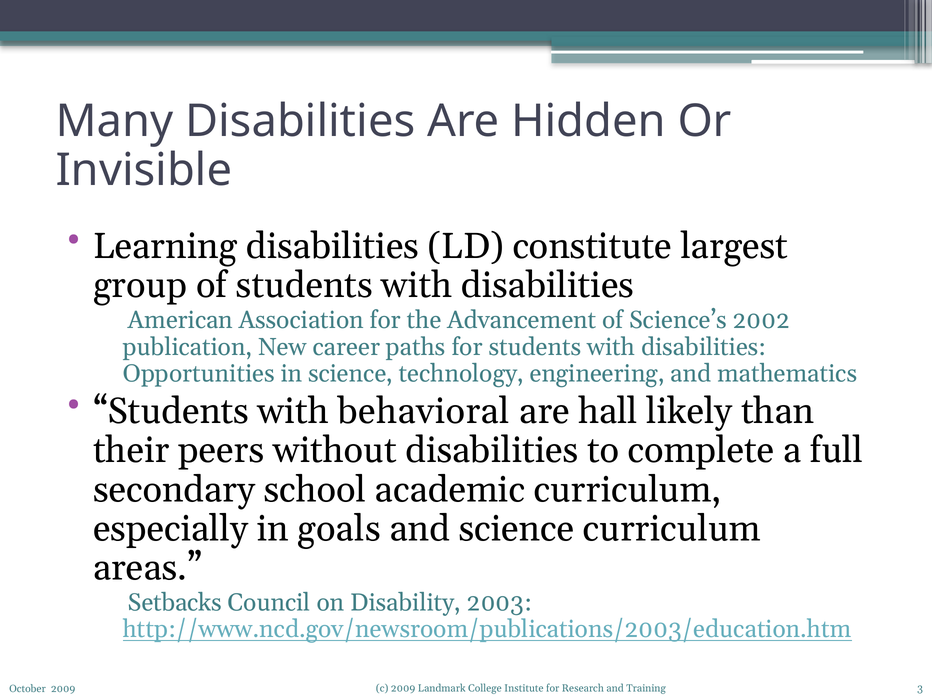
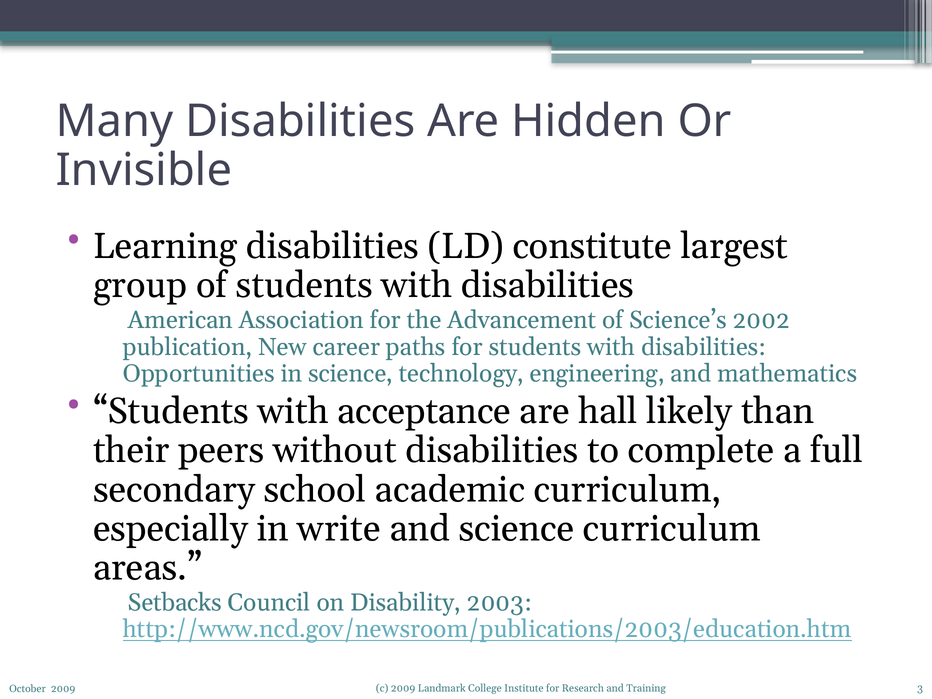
behavioral: behavioral -> acceptance (424, 411)
goals: goals -> write (339, 529)
